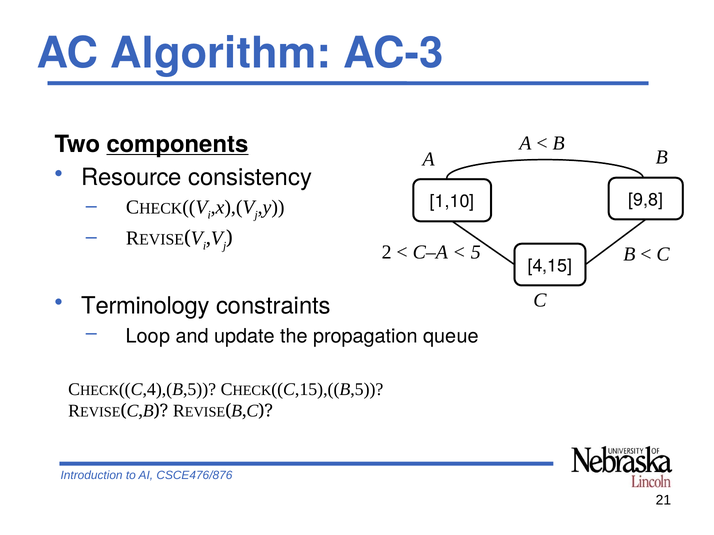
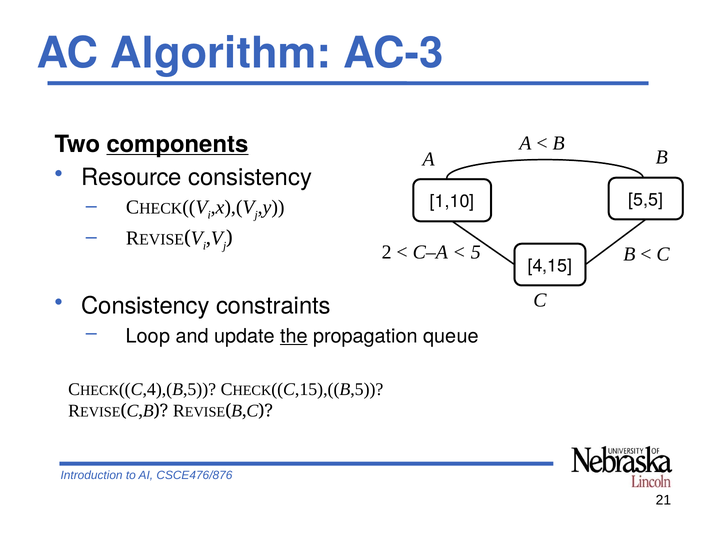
9,8: 9,8 -> 5,5 (646, 200)
Terminology: Terminology -> Consistency (145, 306)
the underline: none -> present (294, 336)
